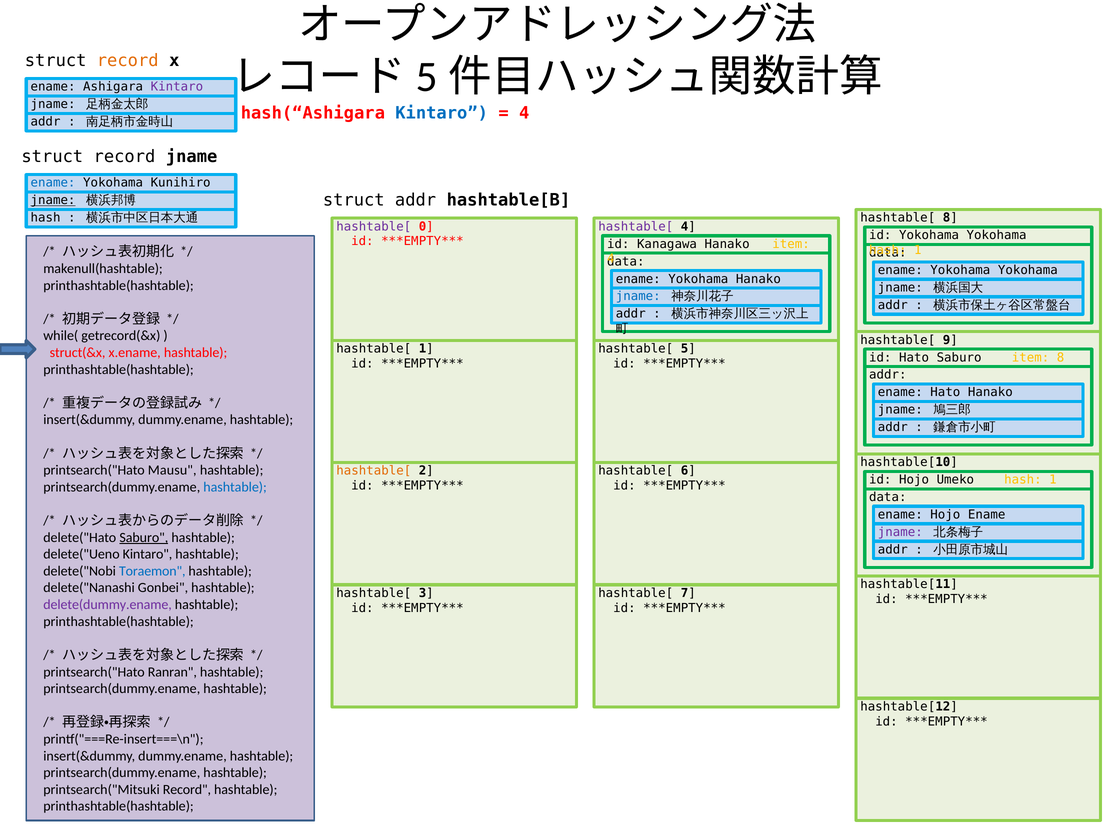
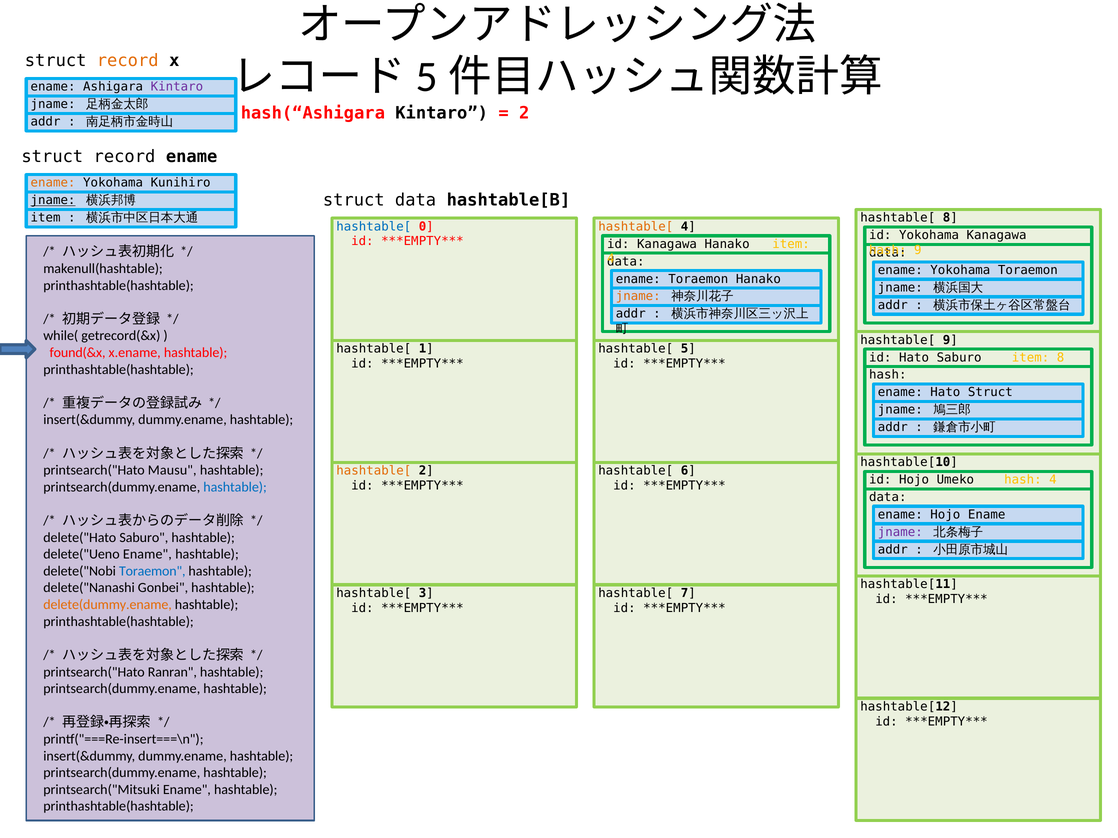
Kintaro colour: blue -> black (442, 113)
4: 4 -> 2 (524, 113)
record jname: jname -> ename (192, 157)
ename colour: blue -> orange (53, 183)
struct addr: addr -> data (416, 200)
hash: hash -> item (46, 218)
hashtable[ colour: purple -> blue (374, 227)
hashtable[ colour: purple -> orange (636, 227)
Yokohama: Yokohama -> Kanagawa (997, 235)
1: 1 -> 9 (918, 250)
ename Yokohama Yokohama: Yokohama -> Toraemon (1028, 270)
Yokohama: Yokohama -> Toraemon (698, 279)
jname colour: blue -> orange (638, 297)
struct(&x: struct(&x -> found(&x (78, 353)
addr: addr -> hash (888, 375)
Hato Hanako: Hanako -> Struct (990, 393)
1: 1 -> 4 (1053, 480)
Saburo underline: present -> none (144, 538)
delete("Ueno Kintaro: Kintaro -> Ename (147, 555)
delete(dummy.ename colour: purple -> orange (108, 605)
printsearch("Mitsuki Record: Record -> Ename (187, 790)
